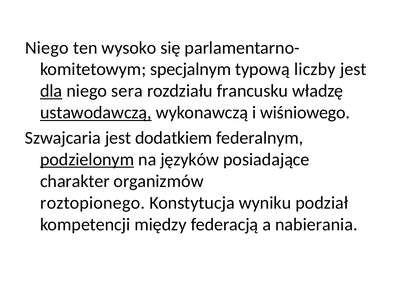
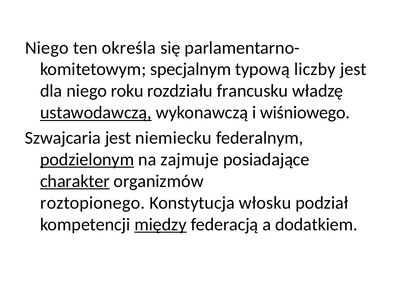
wysoko: wysoko -> określa (129, 48)
dla underline: present -> none (51, 91)
sera: sera -> roku (127, 91)
dodatkiem: dodatkiem -> niemiecku (174, 138)
języków: języków -> zajmuje (190, 160)
charakter underline: none -> present (75, 181)
wyniku: wyniku -> włosku (265, 203)
między underline: none -> present (161, 225)
nabierania: nabierania -> dodatkiem (316, 225)
